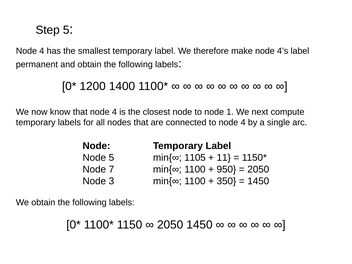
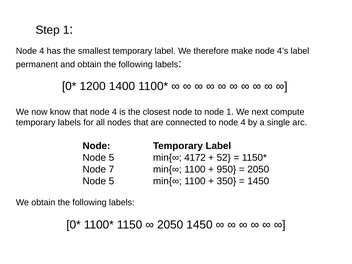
Step 5: 5 -> 1 (66, 30)
1105: 1105 -> 4172 (195, 158)
11: 11 -> 52 (224, 158)
3: 3 -> 5 (111, 181)
